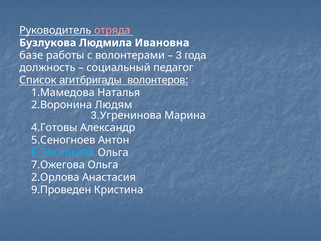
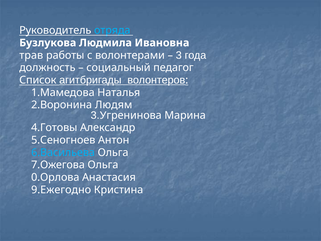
отряда colour: pink -> light blue (112, 30)
базе: базе -> трав (31, 55)
2.Орлова: 2.Орлова -> 0.Орлова (55, 177)
9.Проведен: 9.Проведен -> 9.Ежегодно (61, 190)
